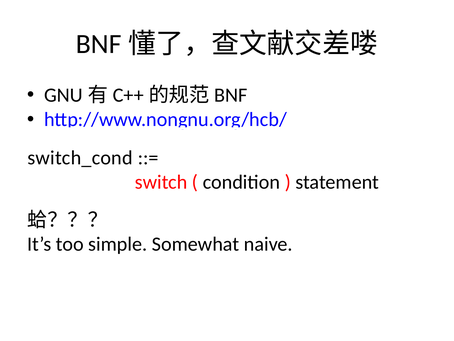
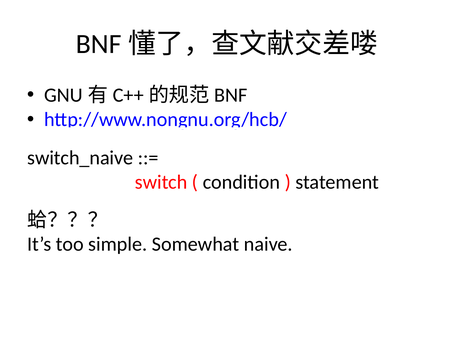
switch_cond: switch_cond -> switch_naive (80, 158)
